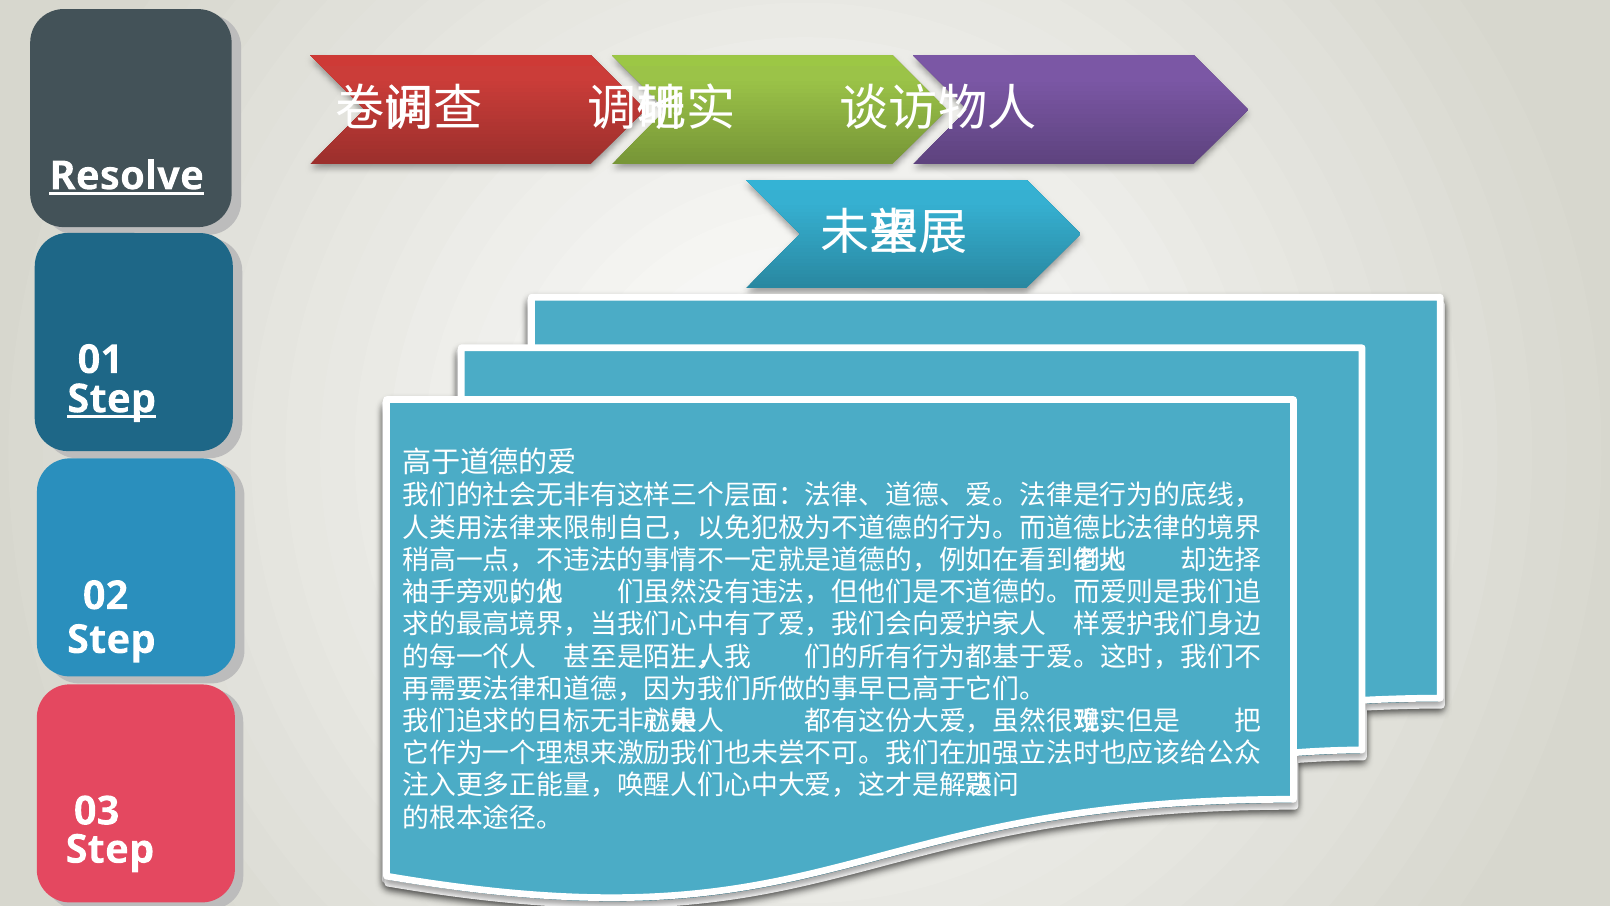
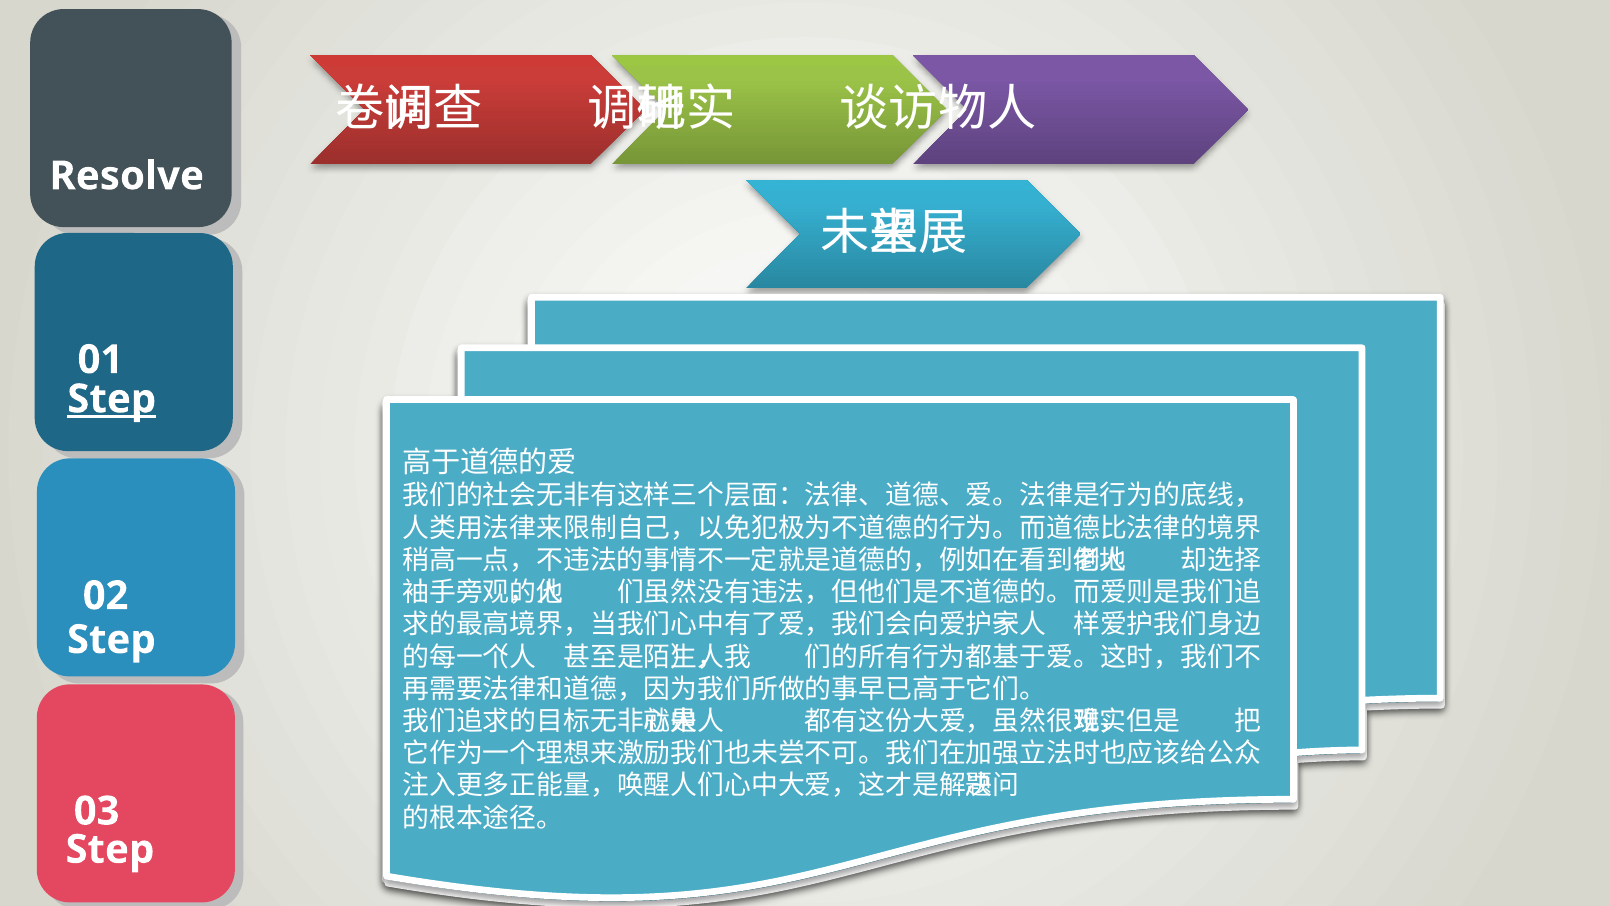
Resolve underline: present -> none (127, 176)
